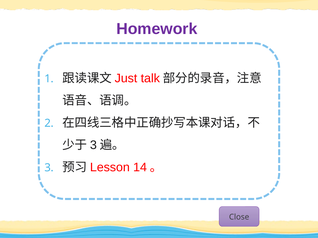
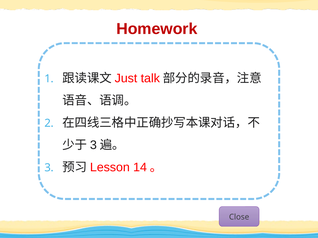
Homework colour: purple -> red (157, 29)
